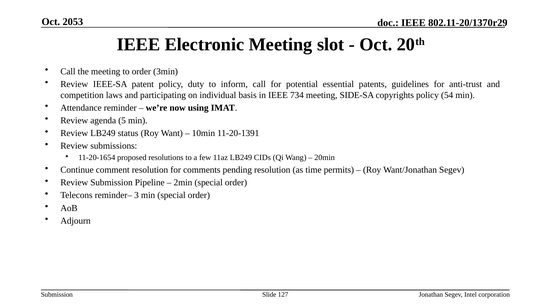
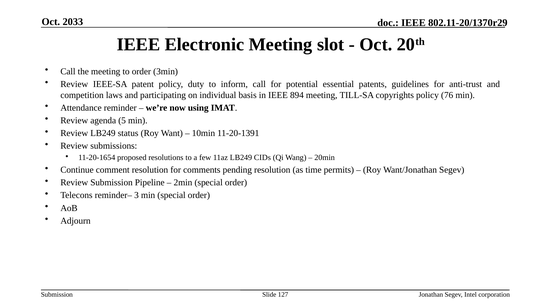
2053: 2053 -> 2033 (73, 22)
734: 734 -> 894 (297, 95)
SIDE-SA: SIDE-SA -> TILL-SA (357, 95)
54: 54 -> 76 (447, 95)
